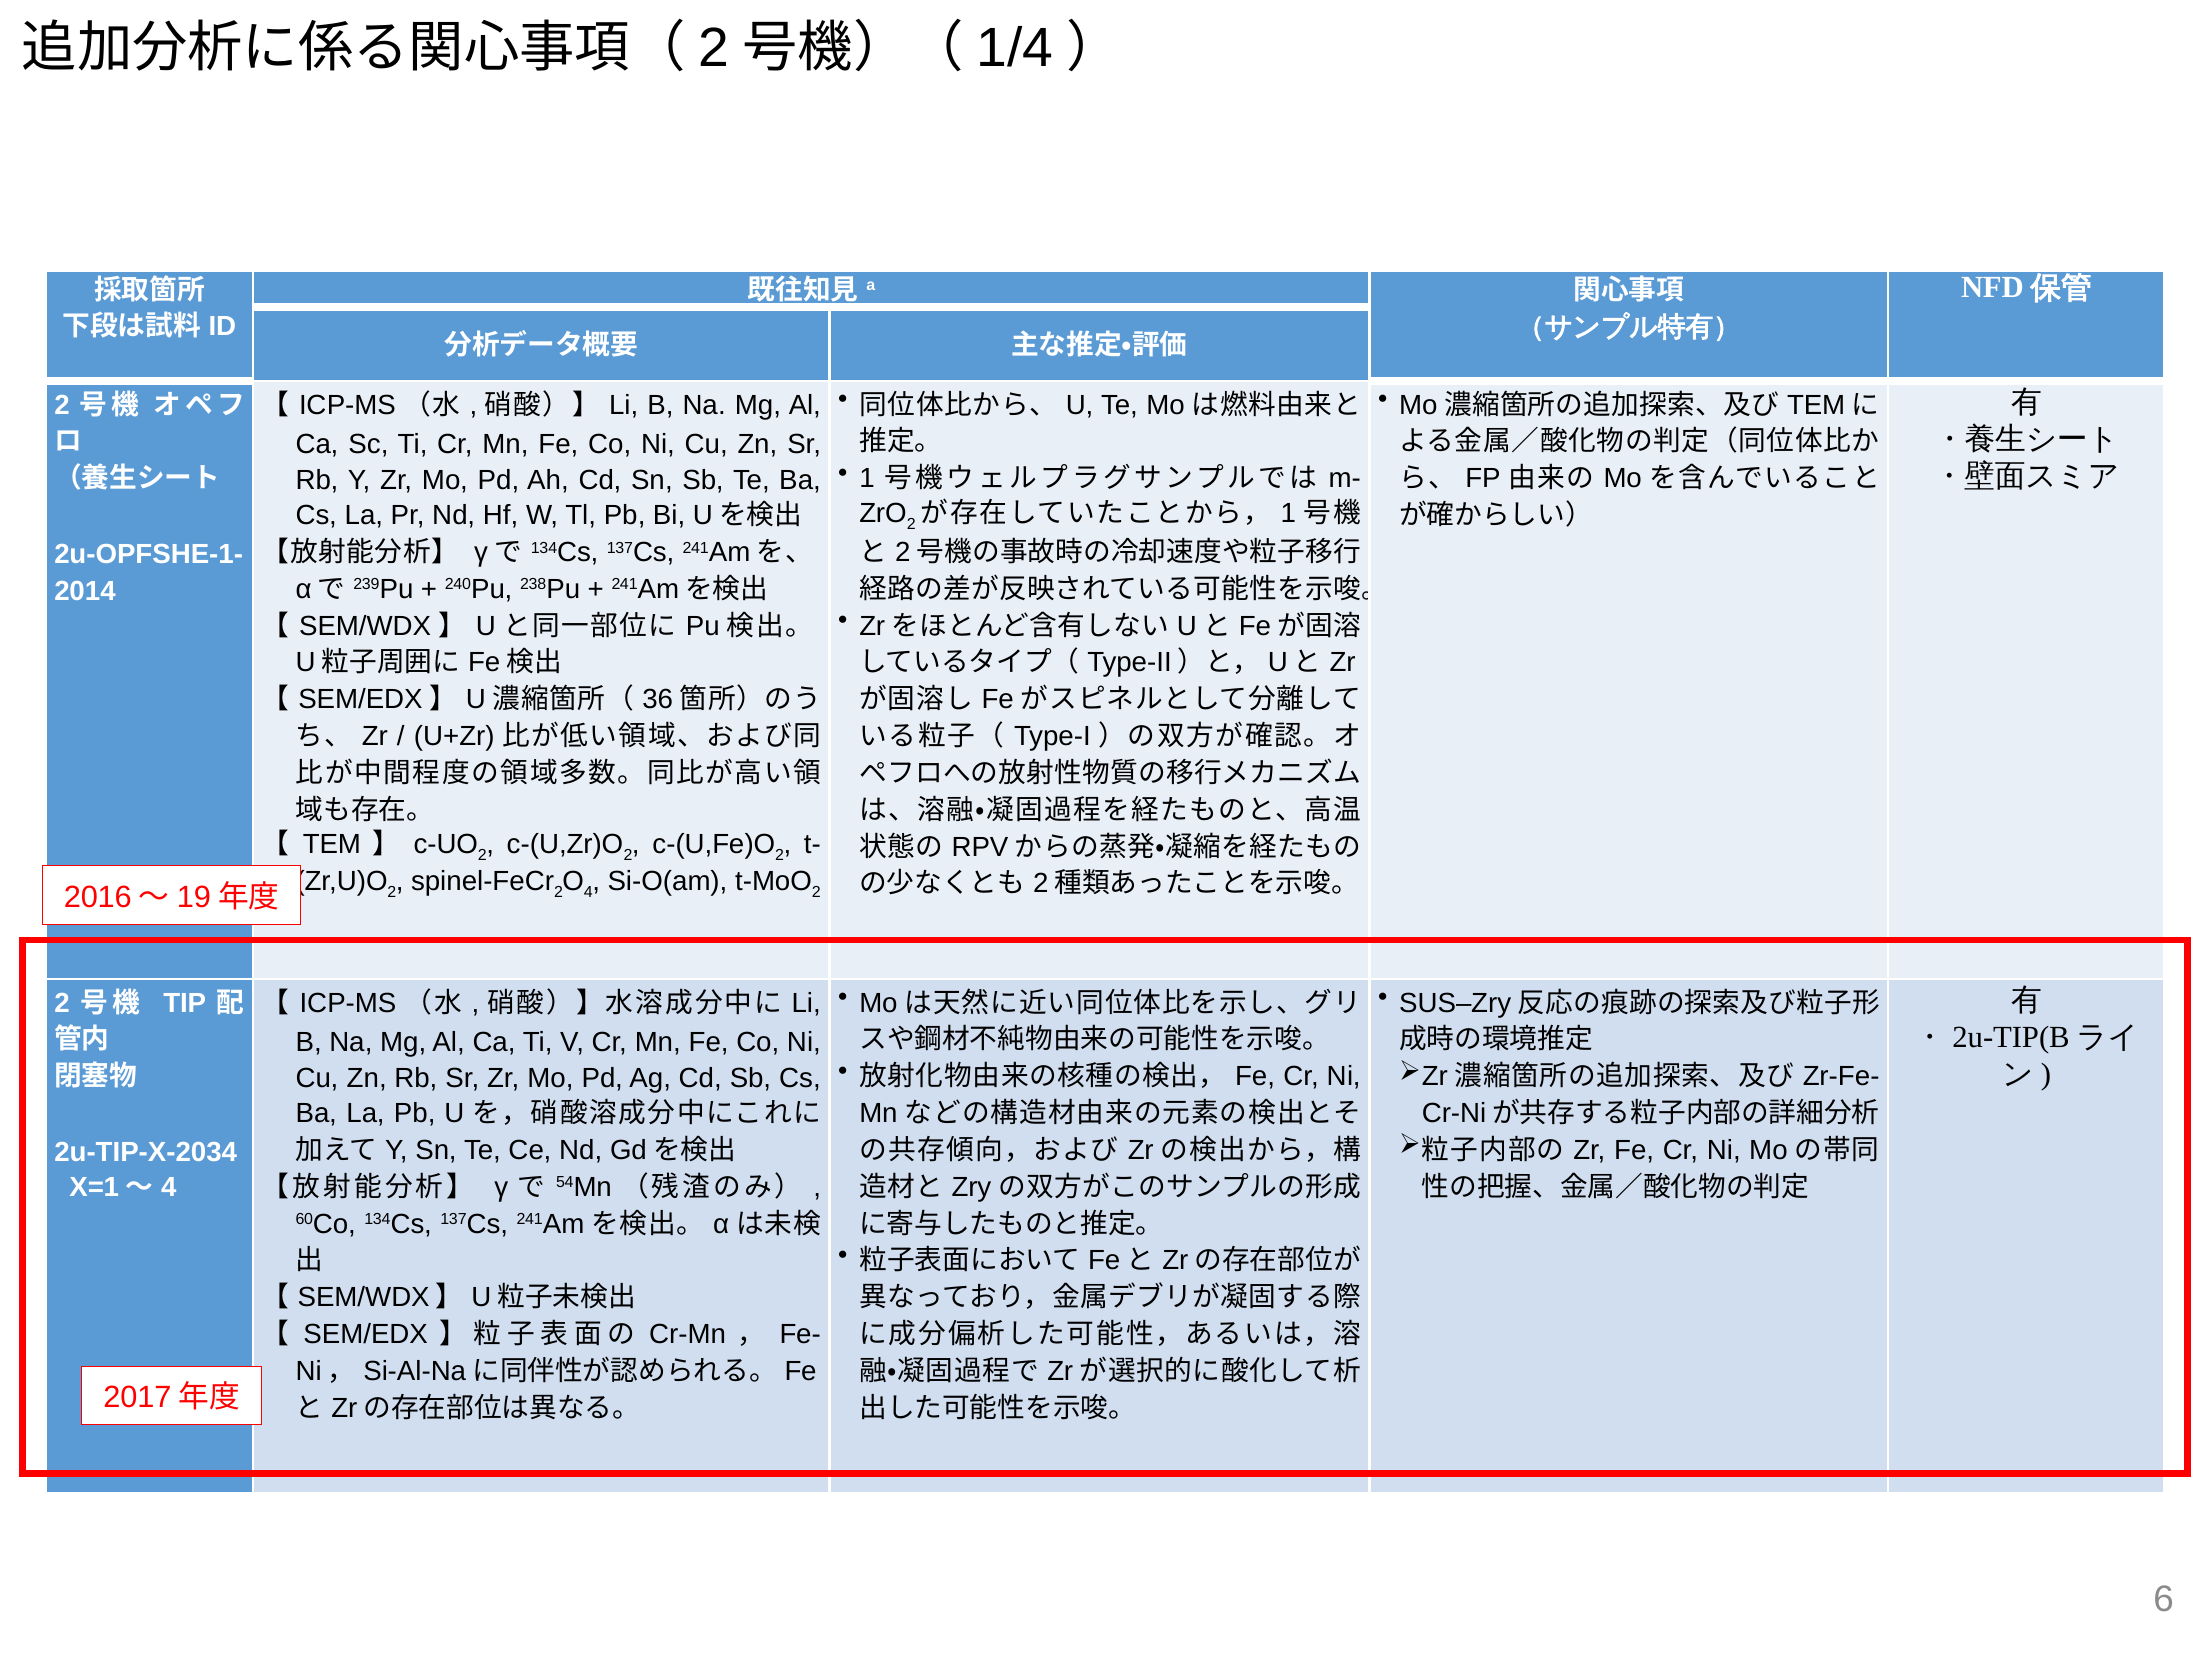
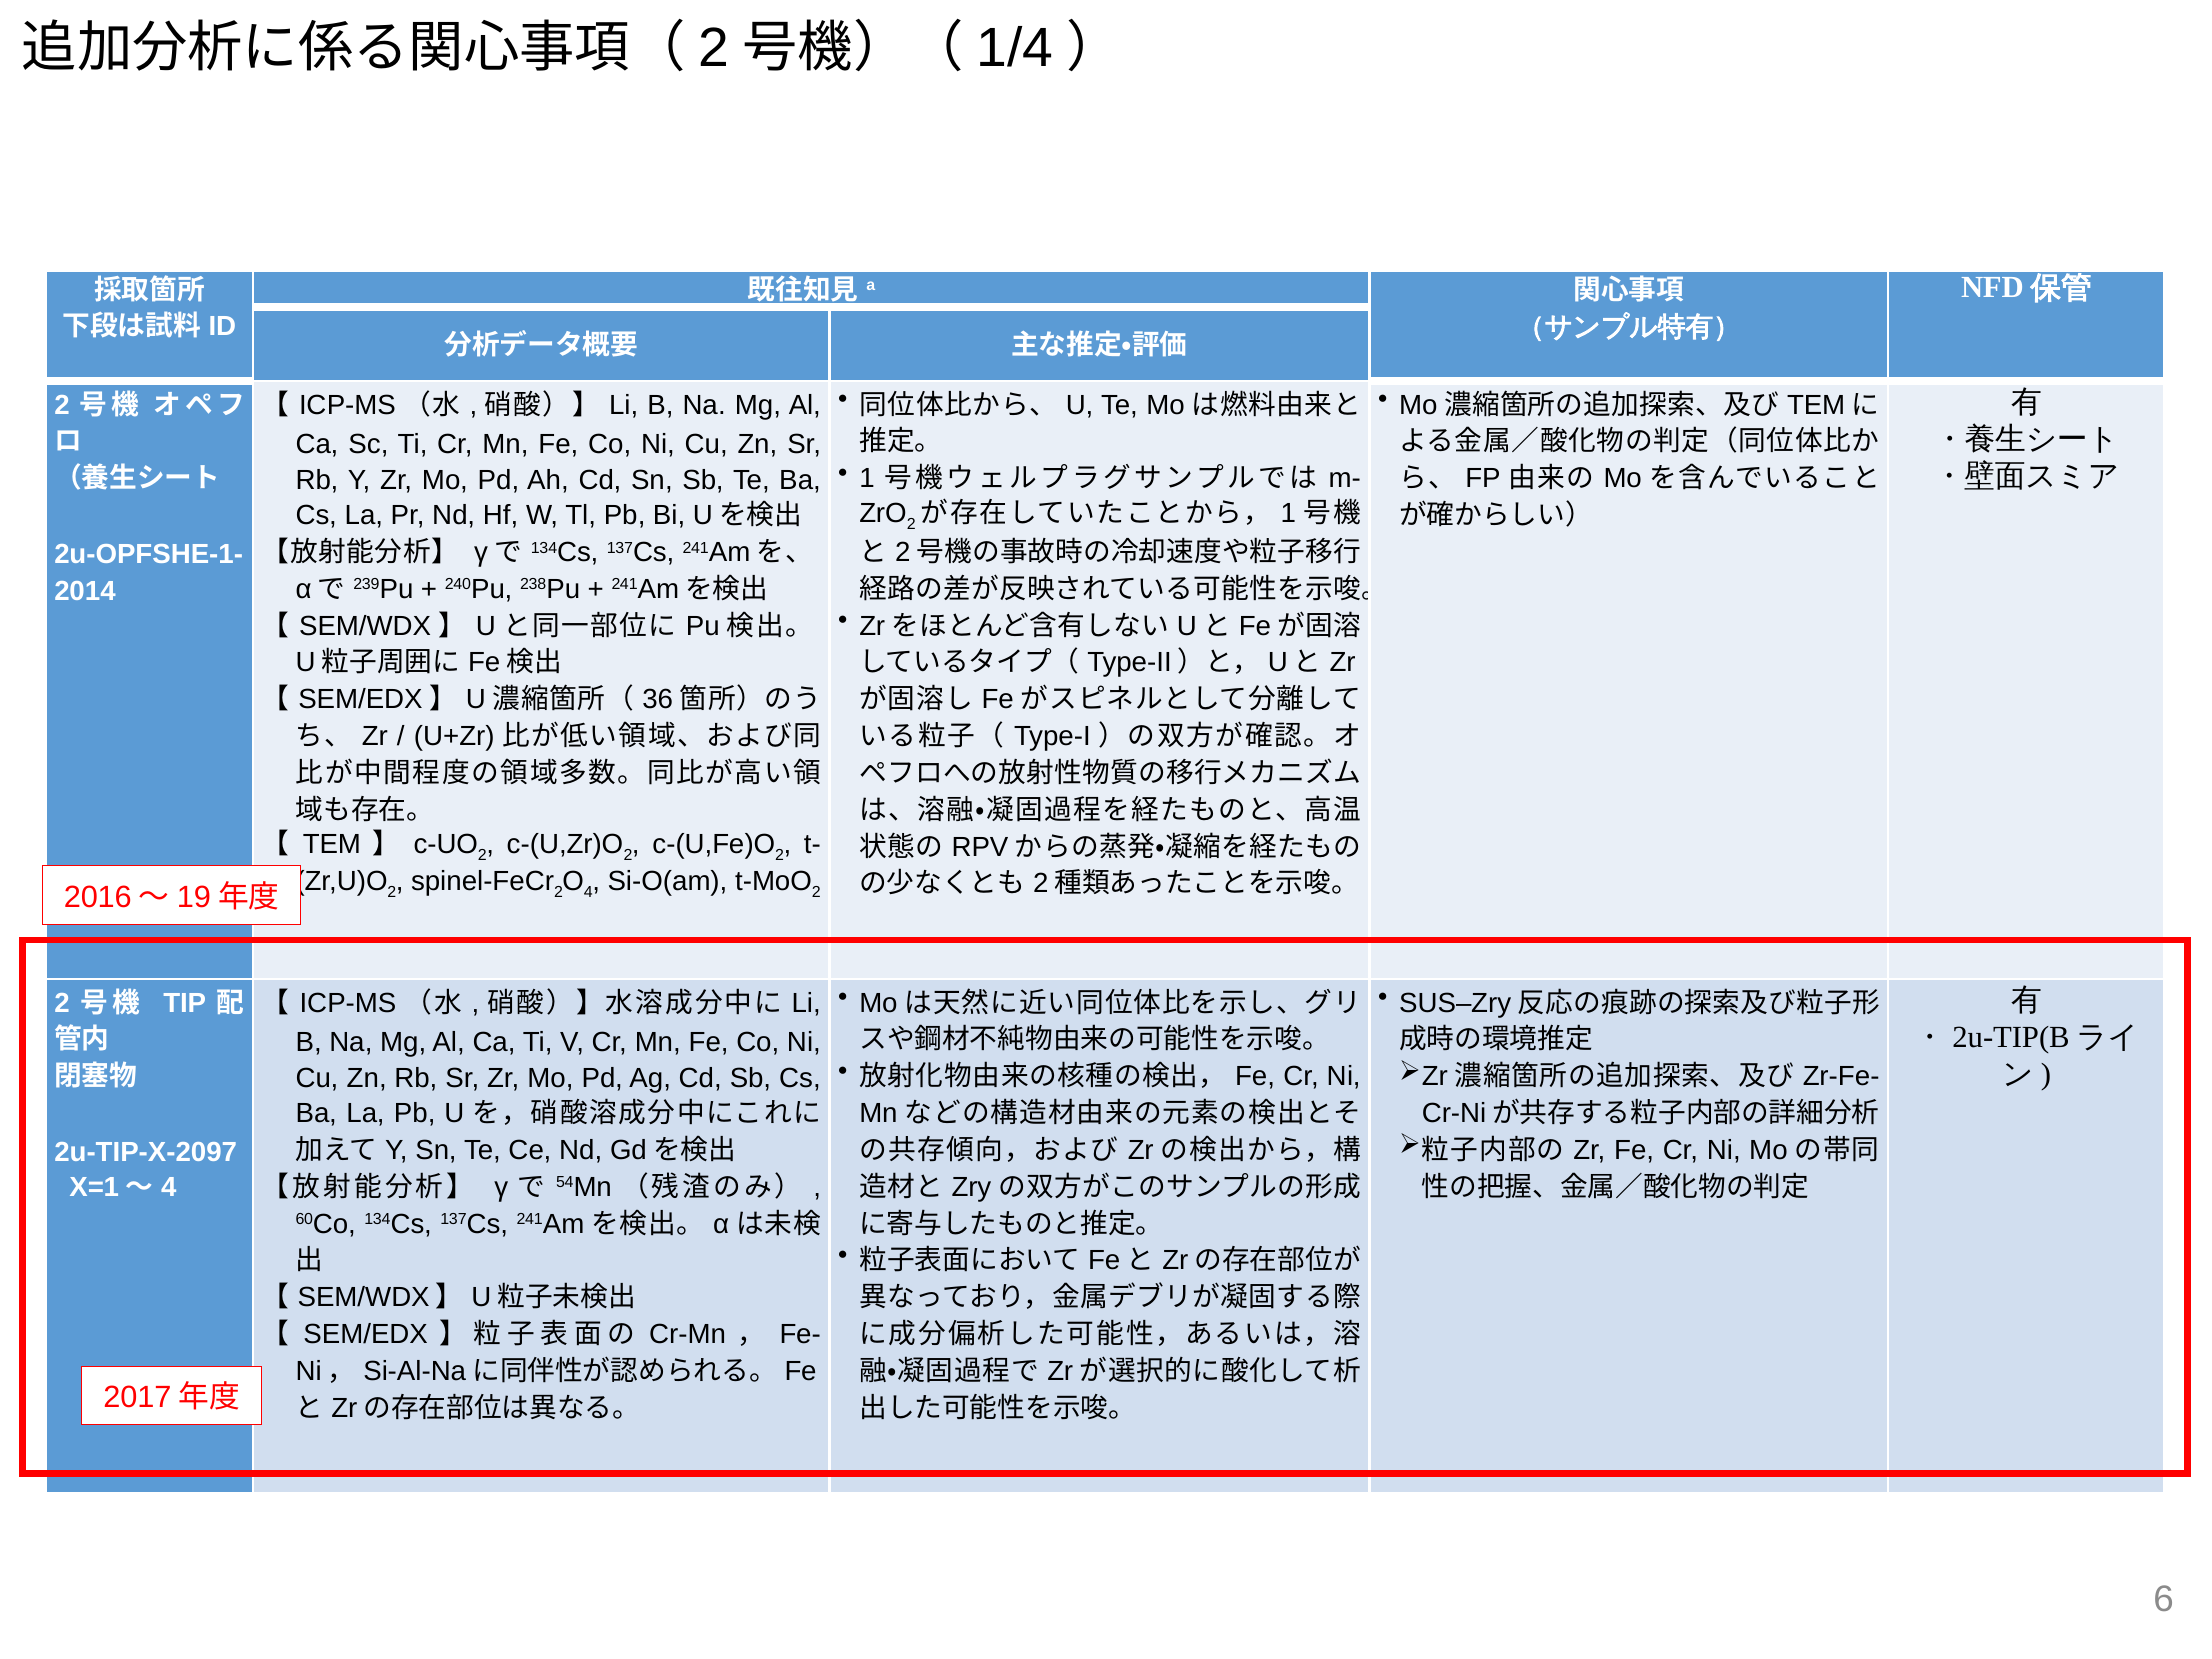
2u-TIP-X-2034: 2u-TIP-X-2034 -> 2u-TIP-X-2097 (146, 1152)
